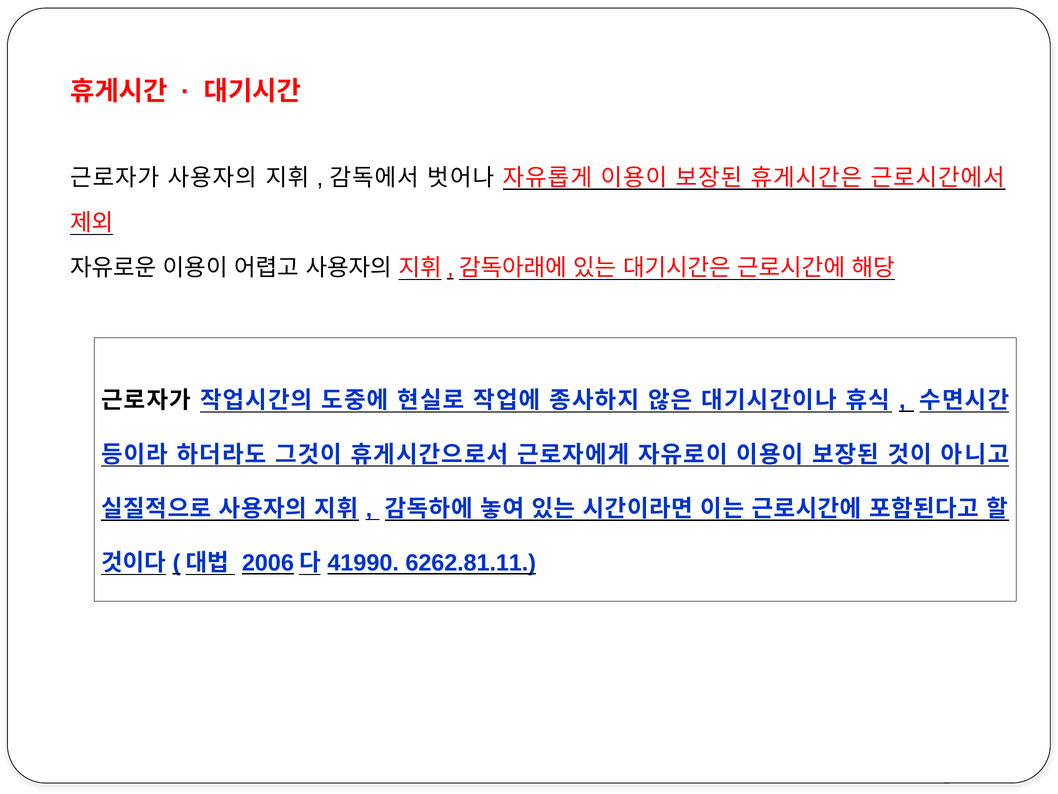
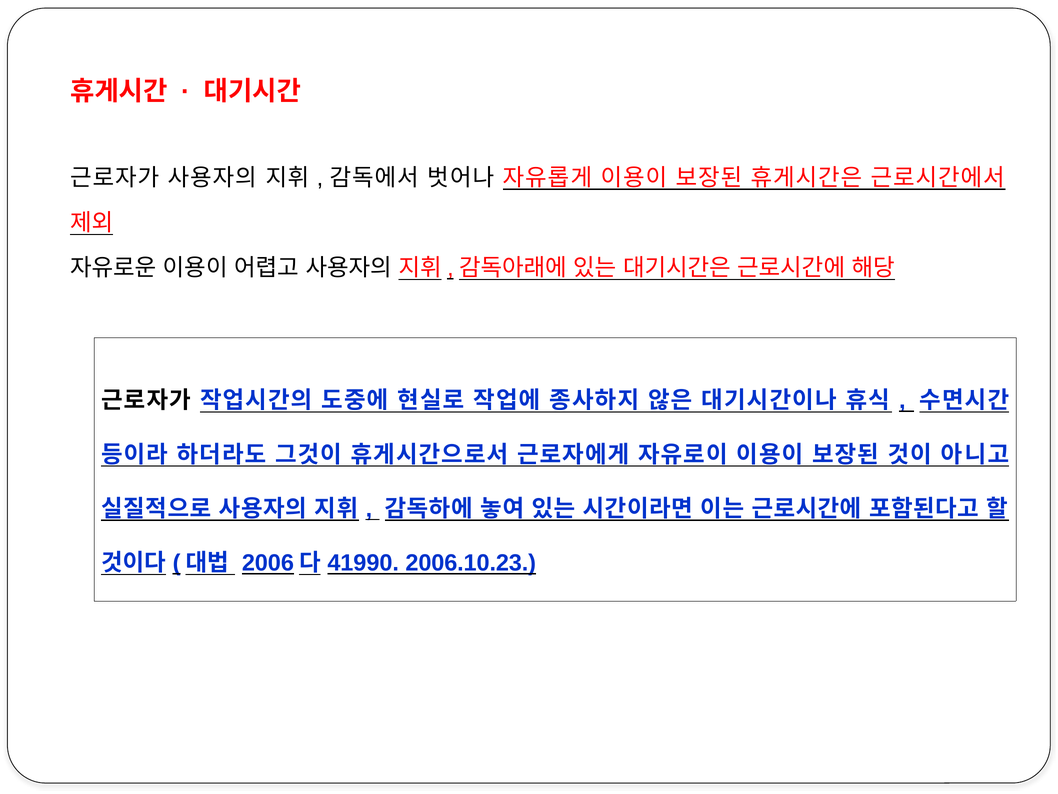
6262.81.11: 6262.81.11 -> 2006.10.23 (471, 563)
